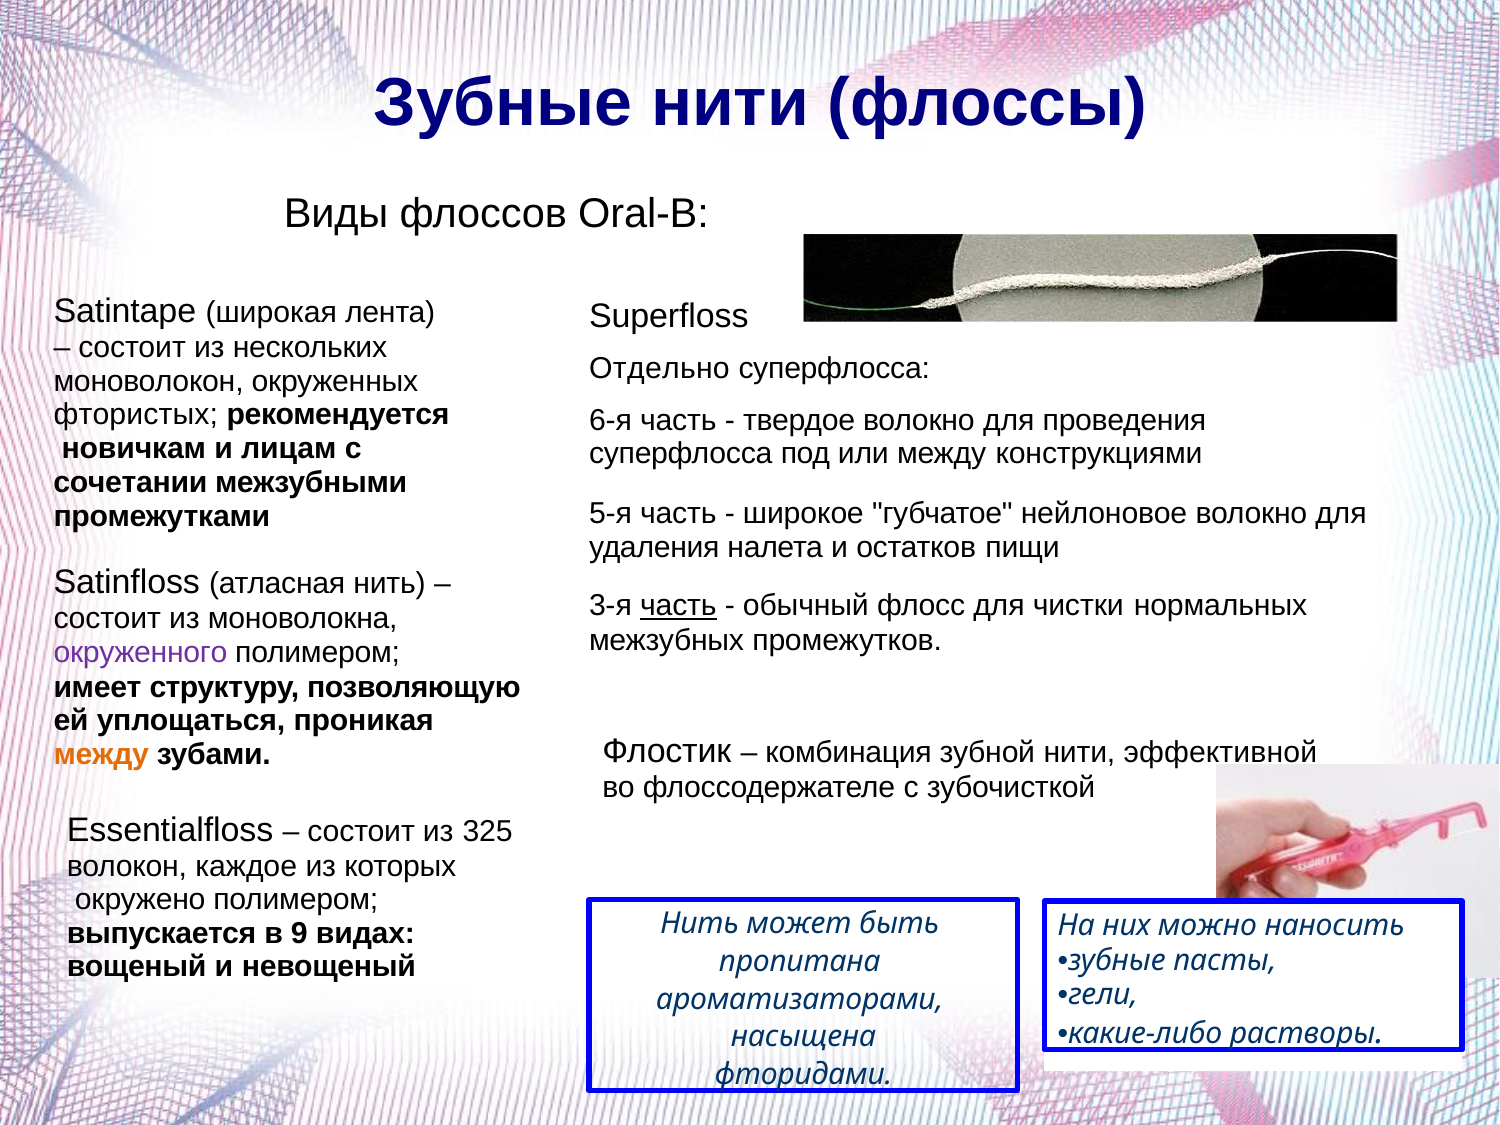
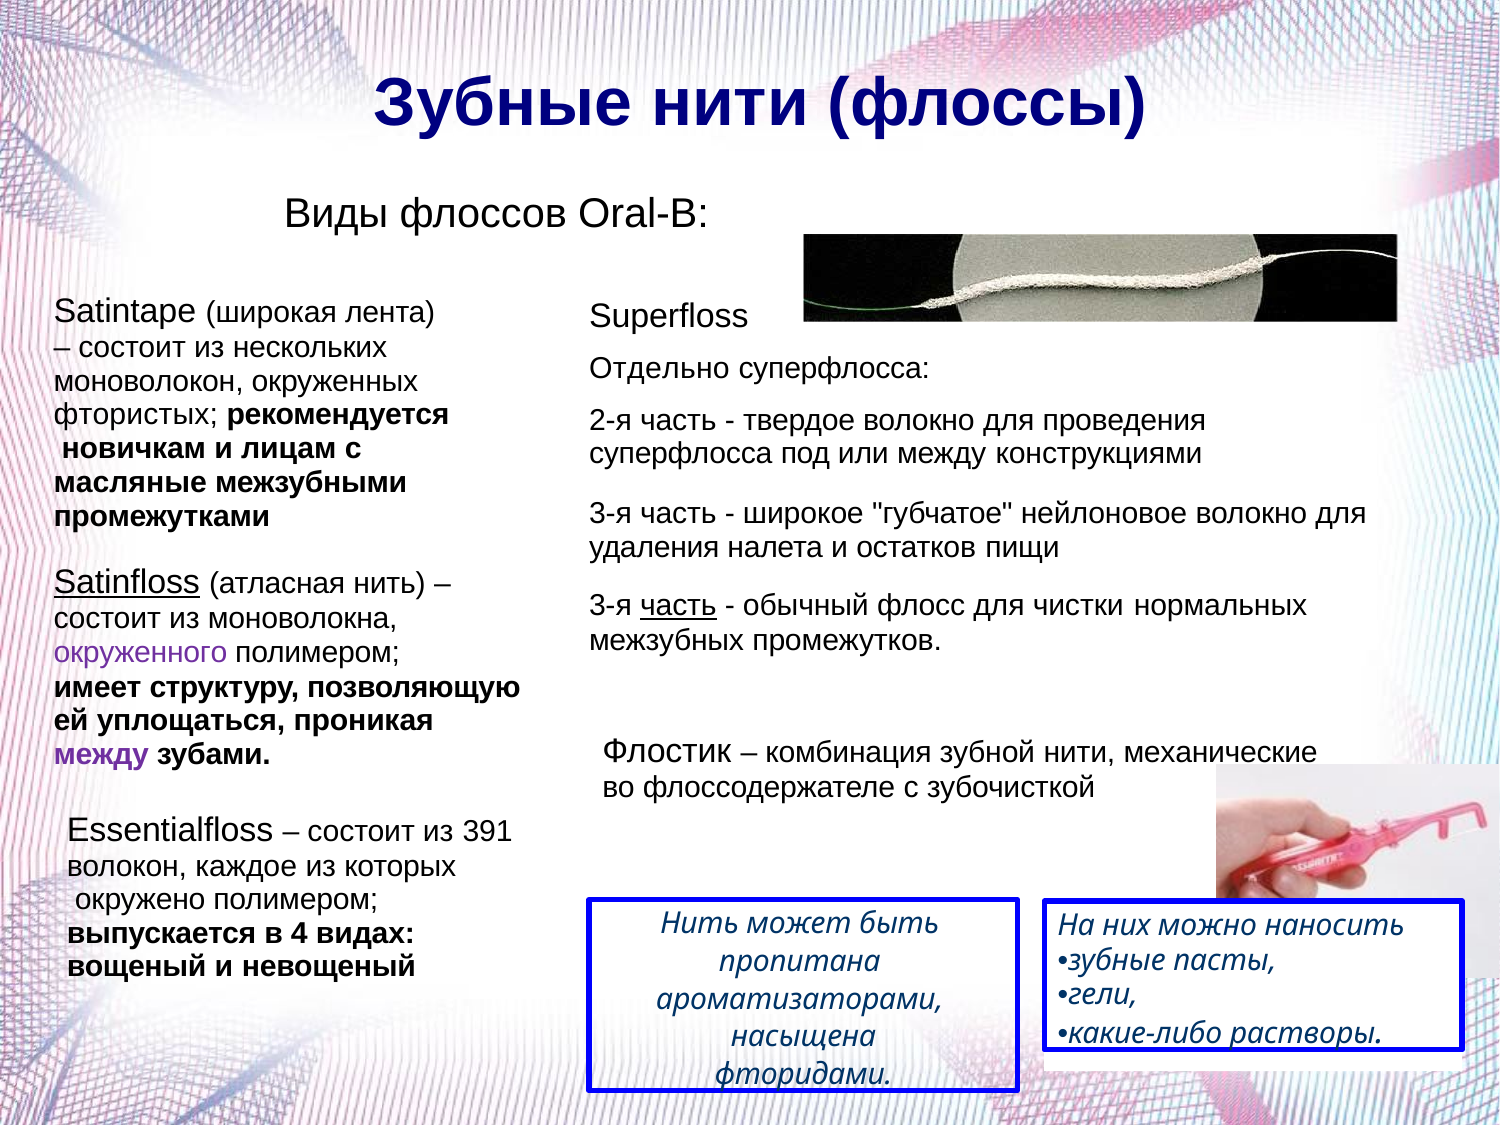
6-я: 6-я -> 2-я (611, 420)
сочетании: сочетании -> масляные (130, 482)
5-я: 5-я -> 3-я (611, 514)
Satinfloss underline: none -> present (127, 583)
эффективной: эффективной -> механические (1221, 752)
между colour: orange -> purple (101, 755)
325: 325 -> 391 (488, 832)
9: 9 -> 4 (299, 933)
